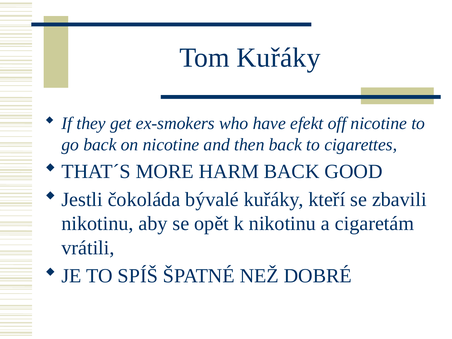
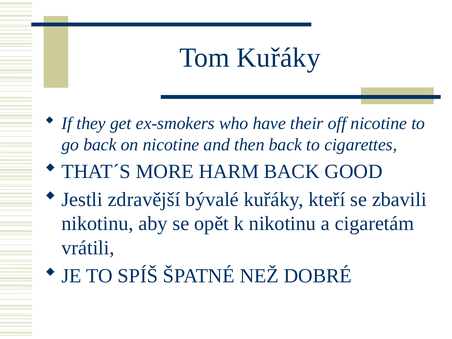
efekt: efekt -> their (307, 124)
čokoláda: čokoláda -> zdravější (144, 200)
